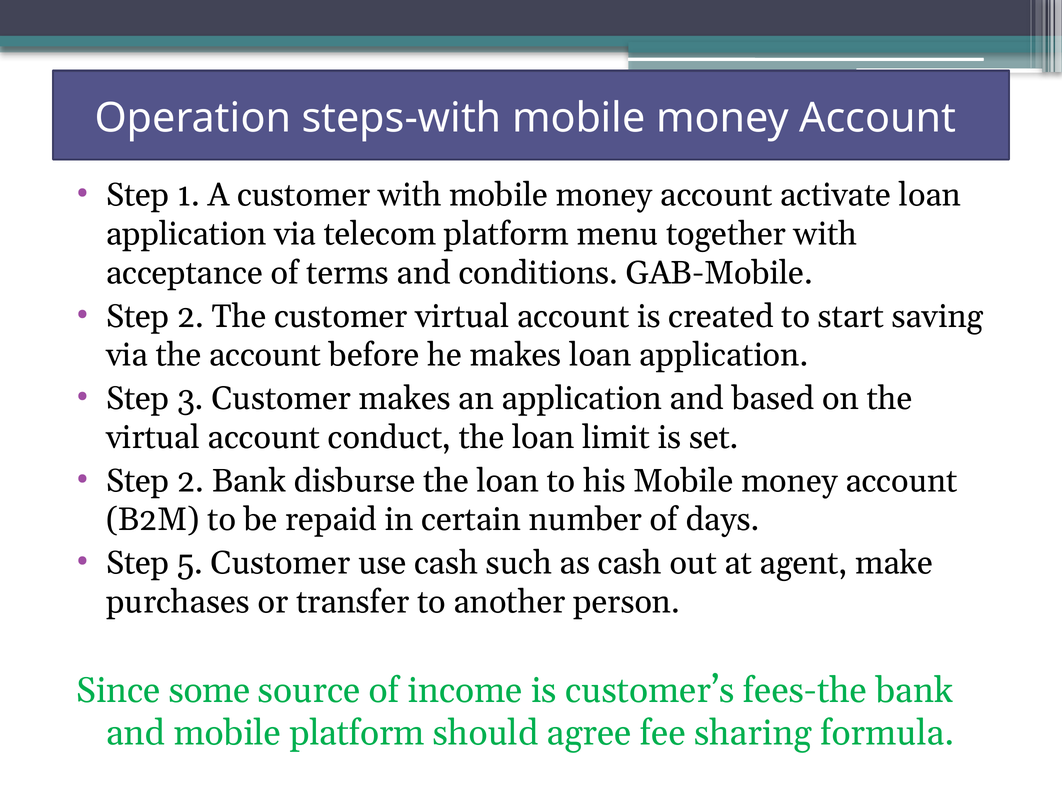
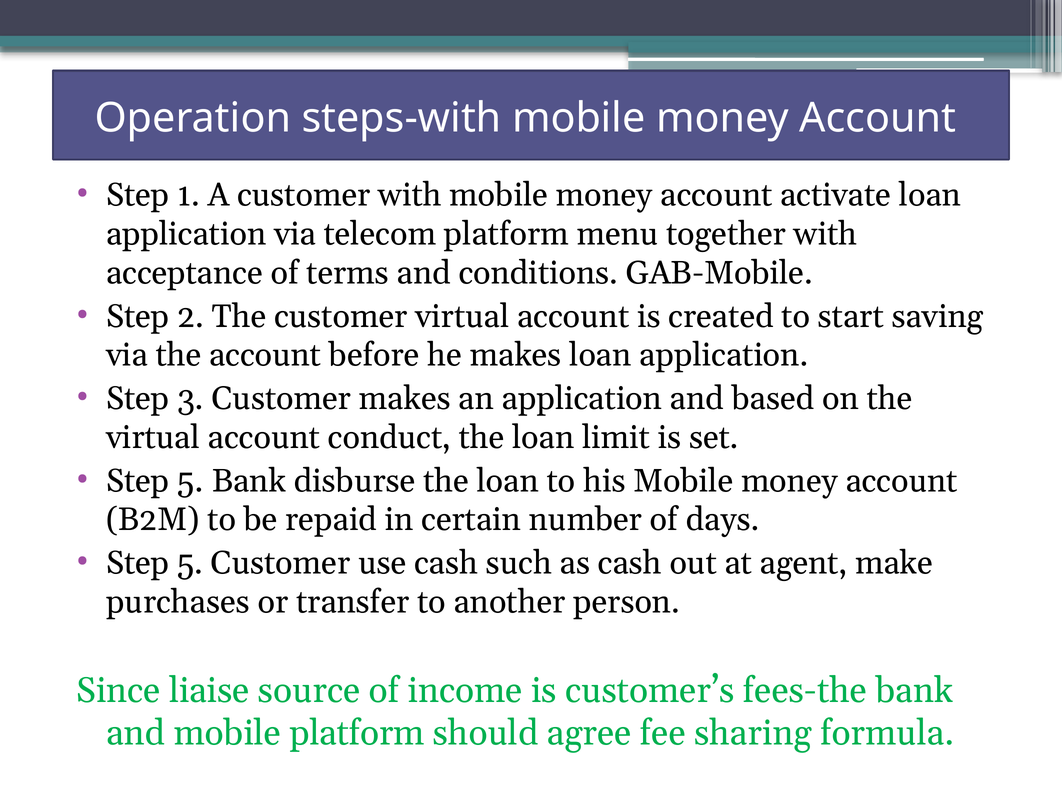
2: 2 -> 5 (191, 481)
some: some -> liaise (209, 690)
